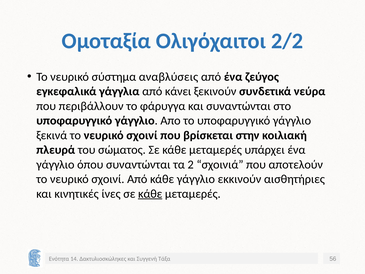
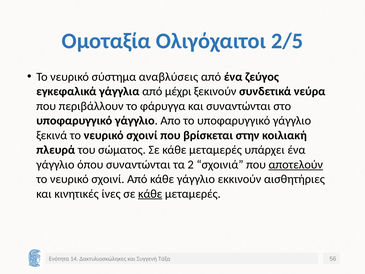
2/2: 2/2 -> 2/5 (287, 41)
κάνει: κάνει -> μέχρι (178, 91)
αποτελούν underline: none -> present (296, 164)
